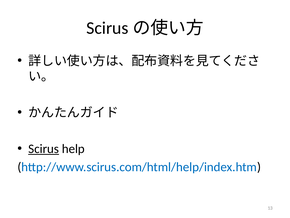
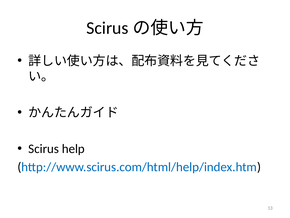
Scirus underline: present -> none (44, 149)
